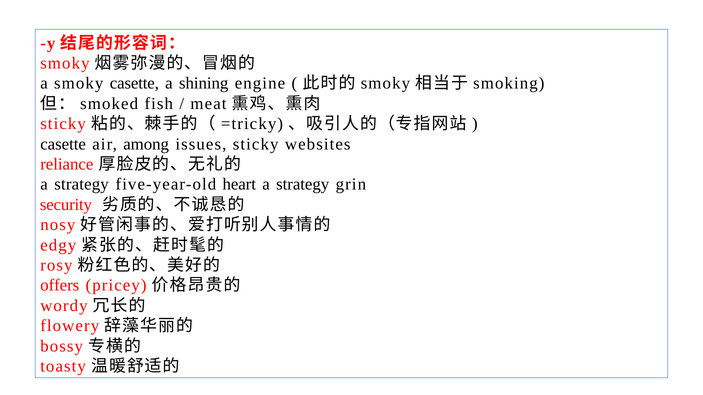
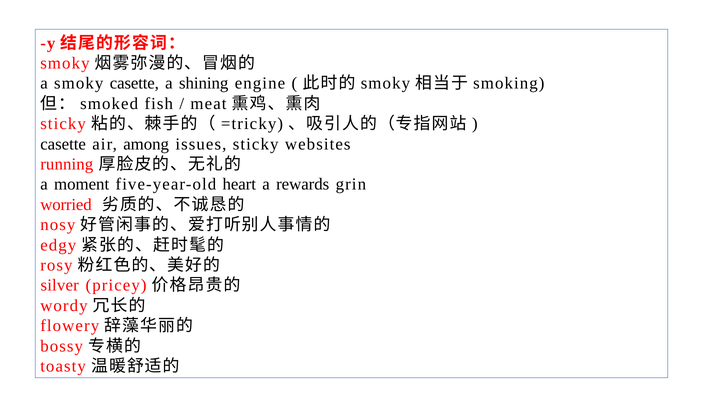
reliance: reliance -> running (67, 164)
strategy: strategy -> moment (82, 185)
strategy: strategy -> rewards (303, 185)
security: security -> worried (66, 205)
offers: offers -> silver (60, 286)
